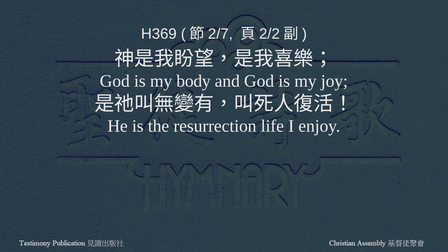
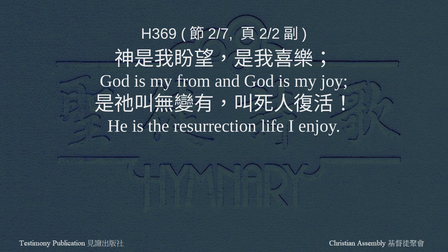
body: body -> from (193, 81)
